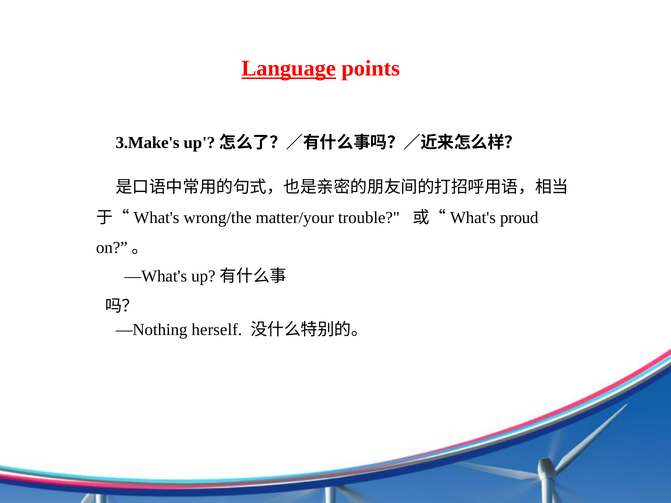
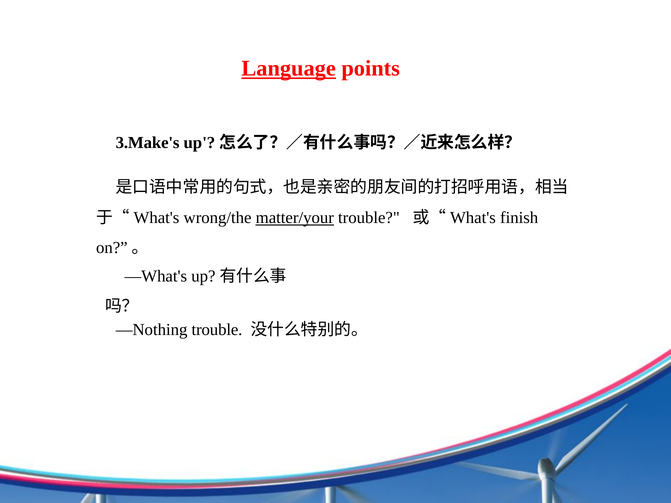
matter/your underline: none -> present (295, 218)
proud: proud -> finish (519, 218)
—Nothing herself: herself -> trouble (217, 330)
